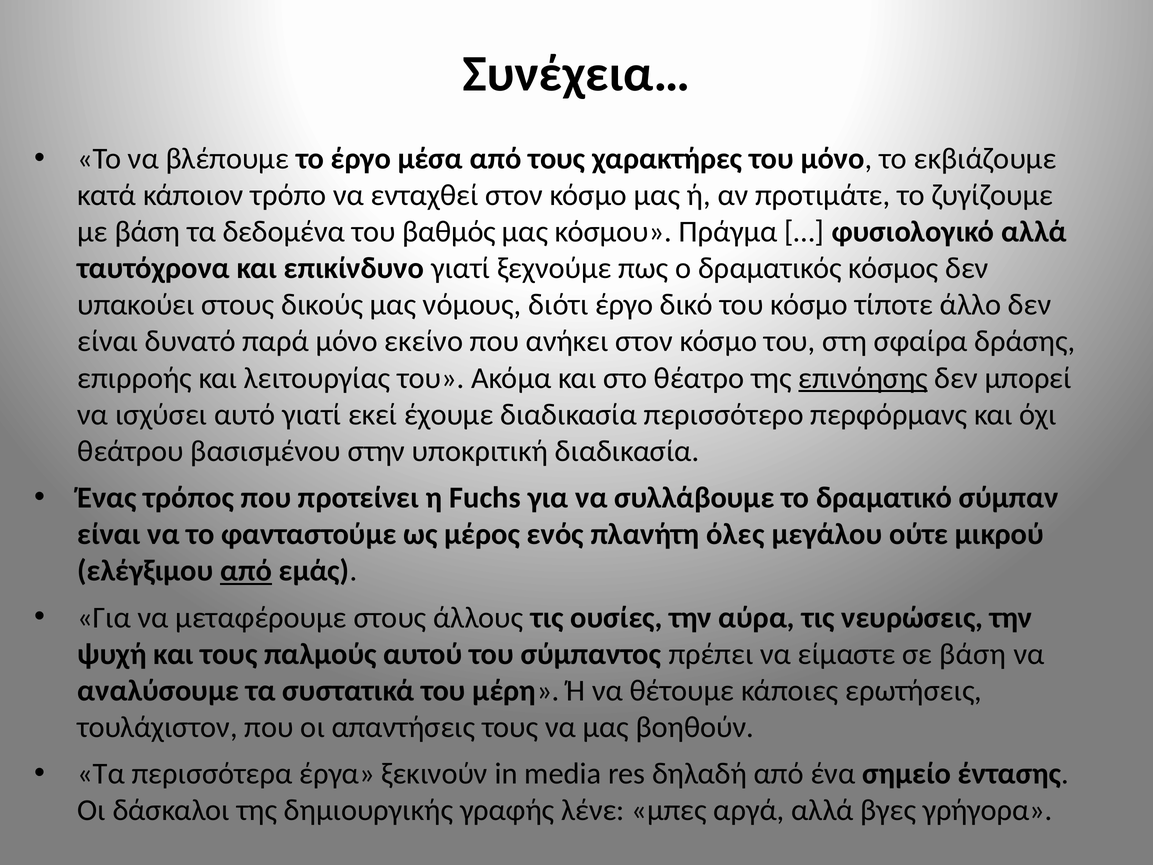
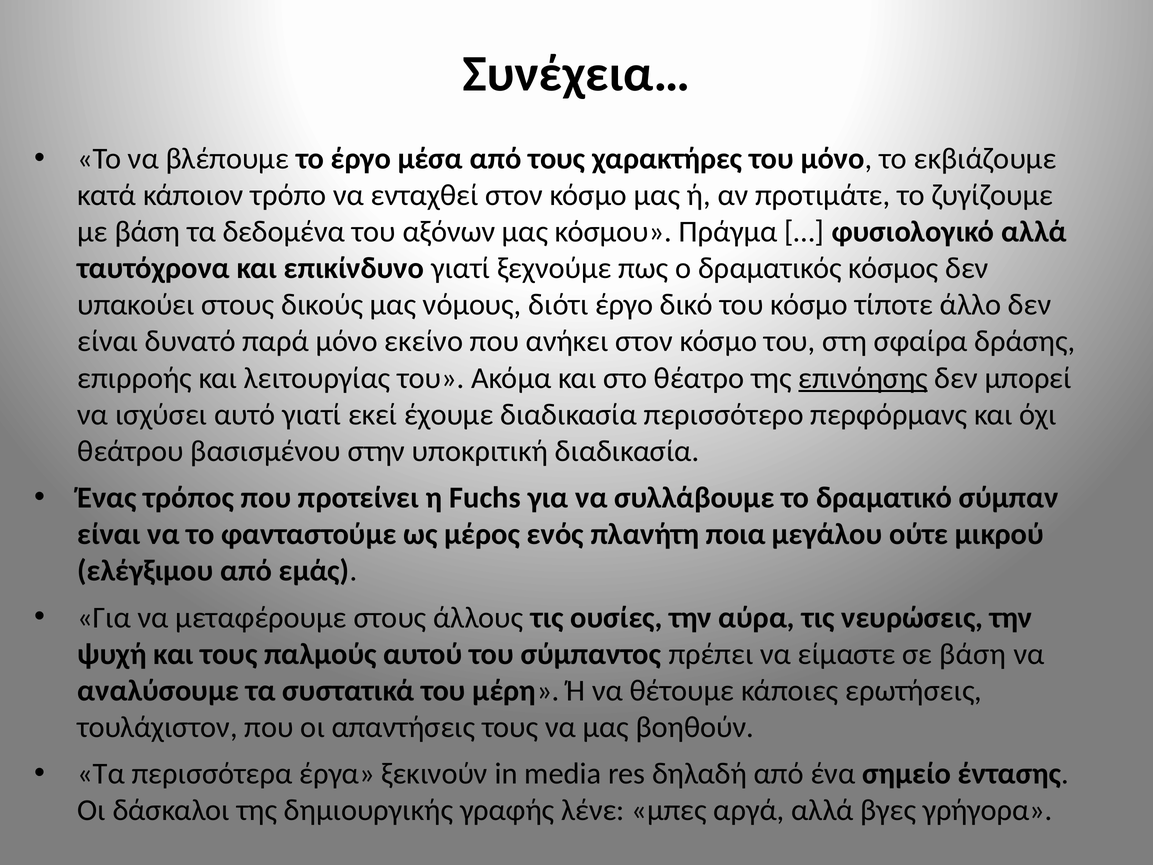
βαθμός: βαθμός -> αξόνων (449, 232)
όλες: όλες -> ποια (736, 534)
από underline: present -> none (246, 571)
